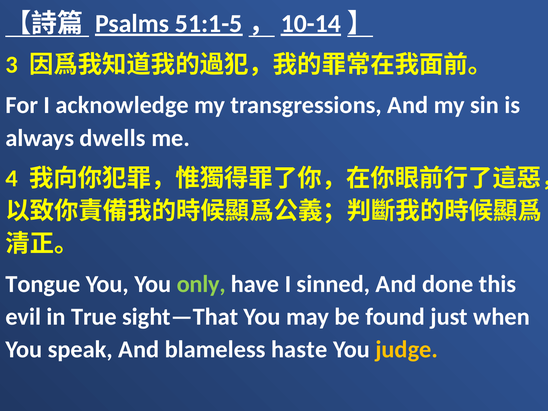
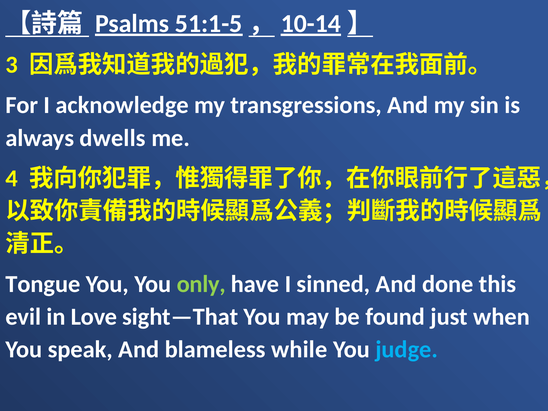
True: True -> Love (94, 317)
haste: haste -> while (299, 350)
judge colour: yellow -> light blue (407, 350)
